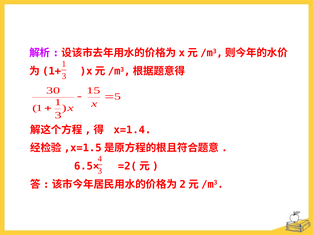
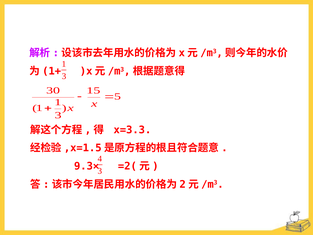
x=1.4: x=1.4 -> x=3.3 (132, 130)
6.5×: 6.5× -> 9.3× (87, 166)
